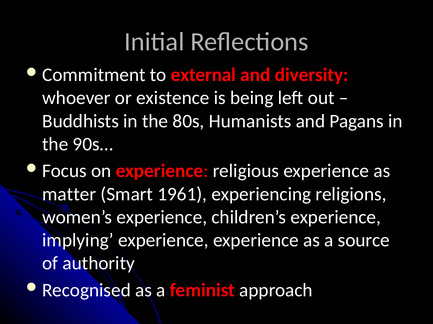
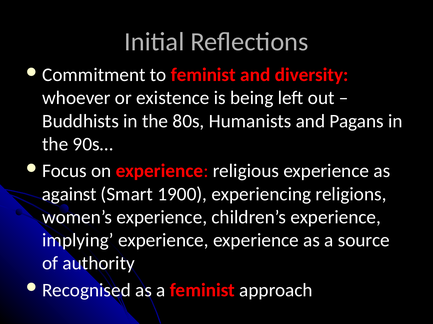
to external: external -> feminist (203, 75)
matter: matter -> against (69, 194)
1961: 1961 -> 1900 (182, 194)
